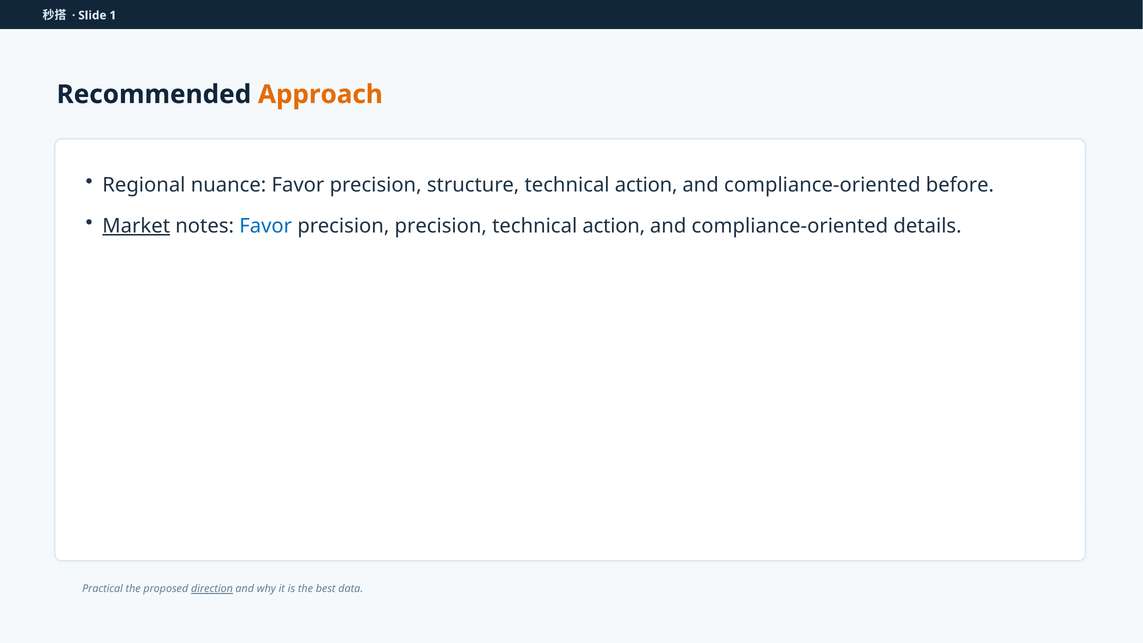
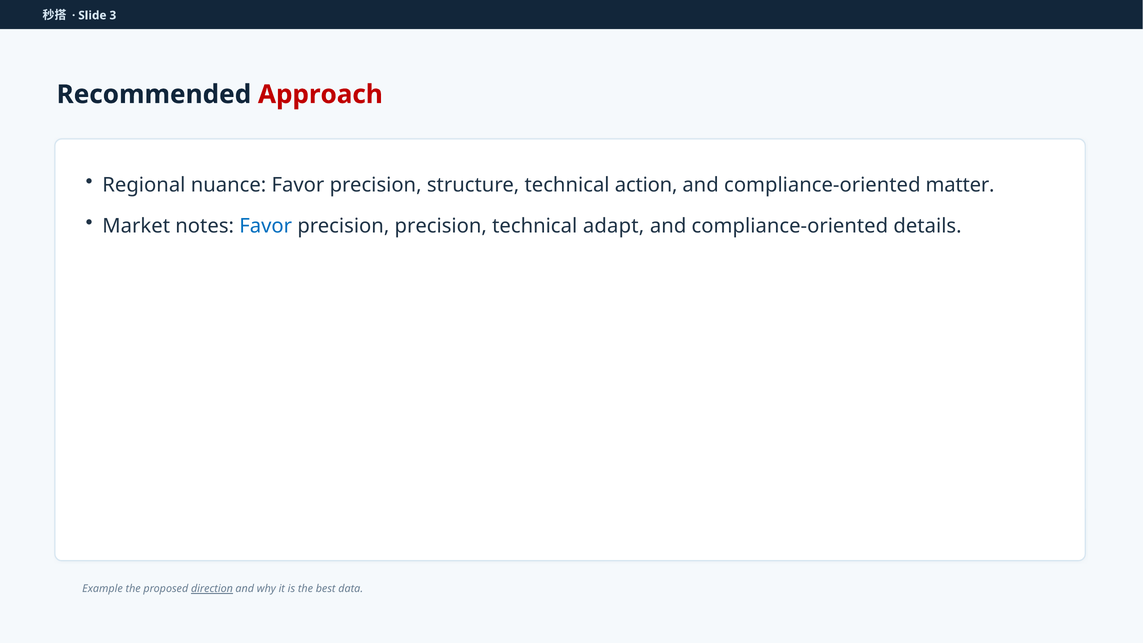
1: 1 -> 3 (113, 15)
Approach colour: orange -> red (320, 94)
before: before -> matter (960, 185)
Market underline: present -> none (136, 226)
action: action -> adapt (614, 226)
Practical: Practical -> Example (103, 589)
